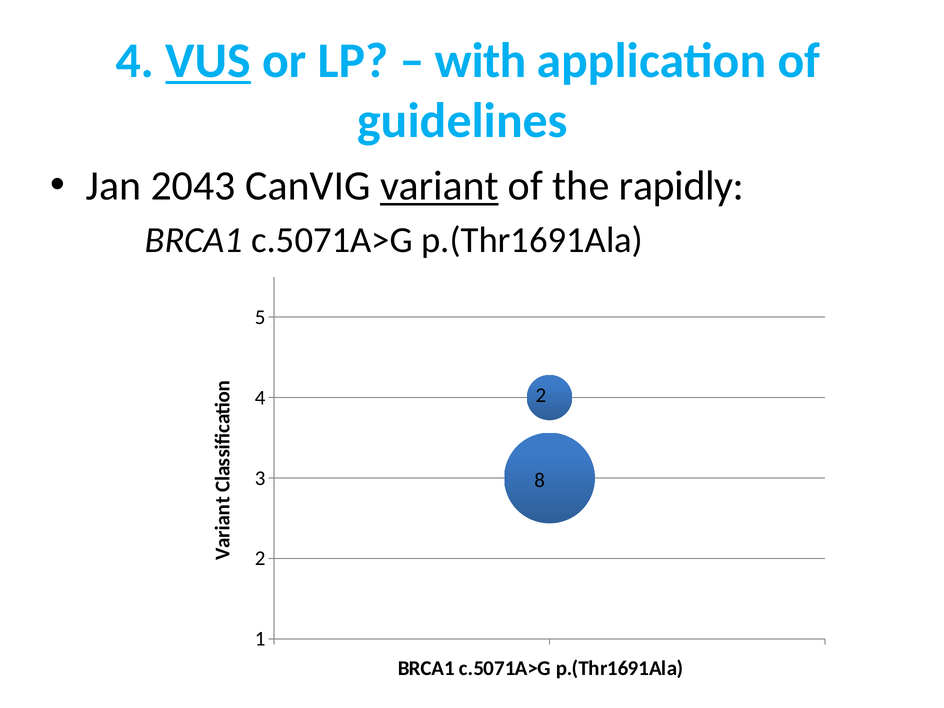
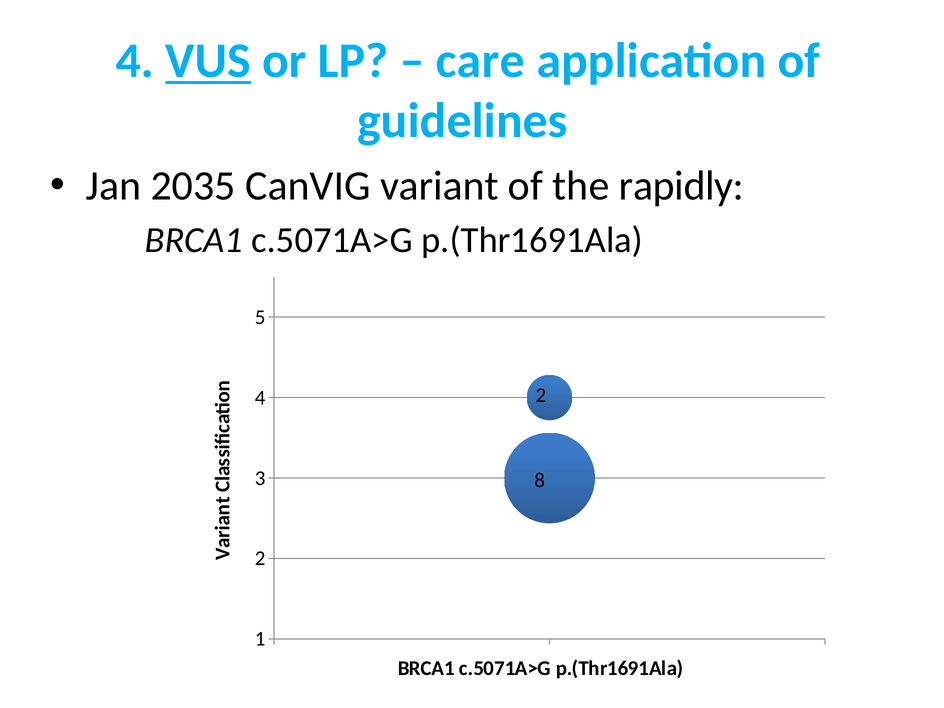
with: with -> care (480, 61)
2043: 2043 -> 2035 (193, 186)
variant underline: present -> none (439, 186)
